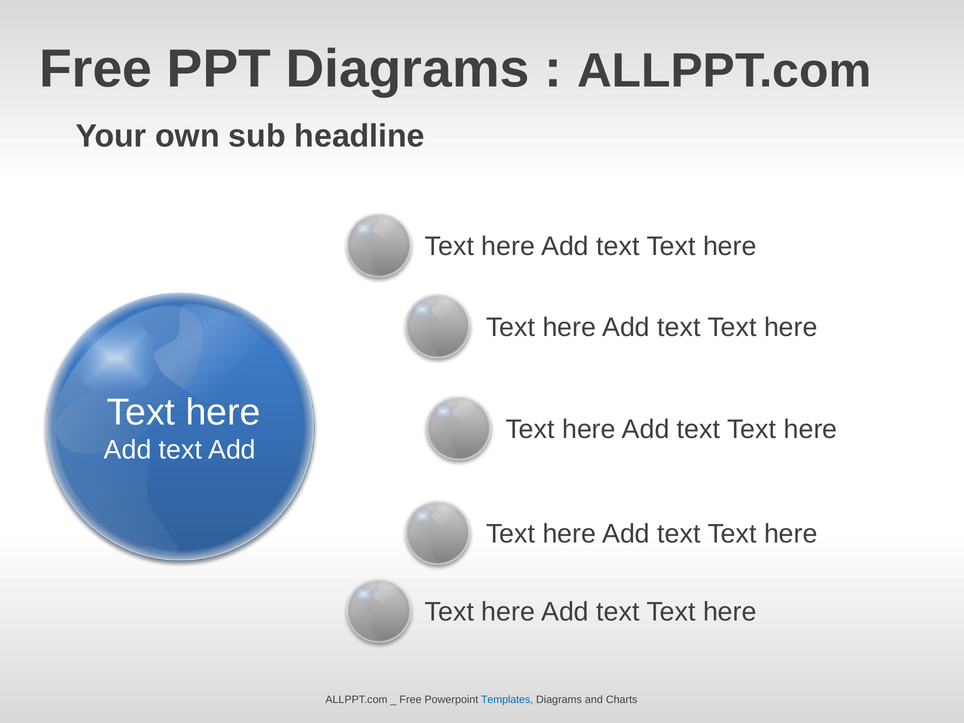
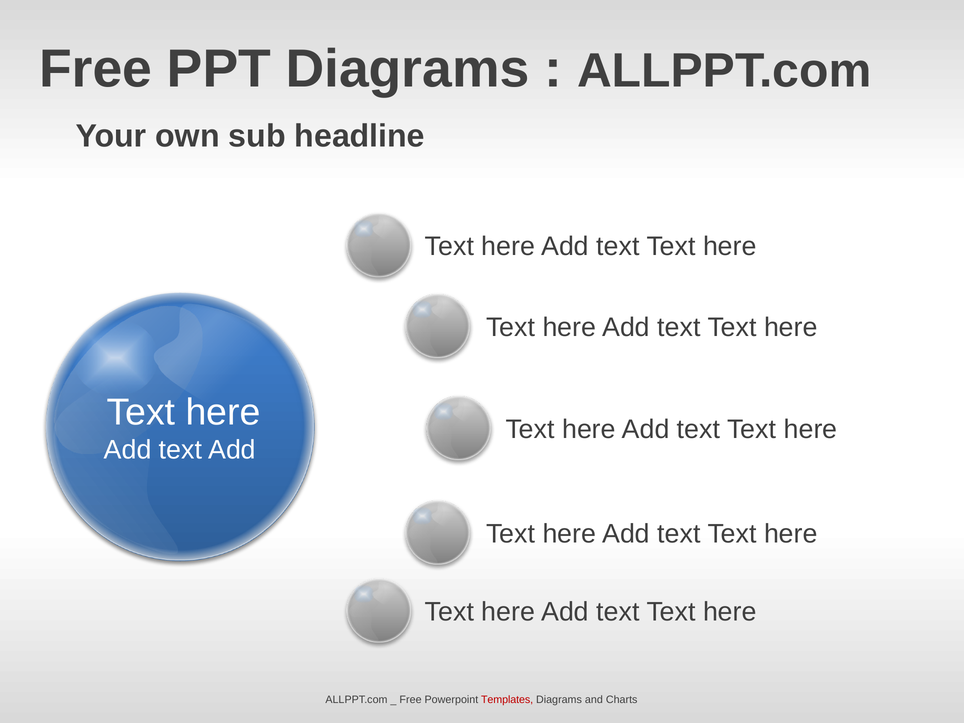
Templates colour: blue -> red (507, 700)
